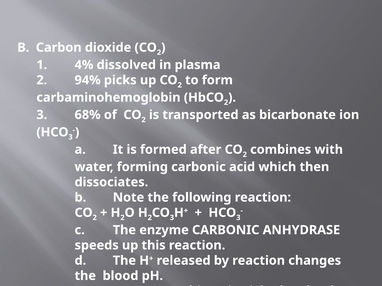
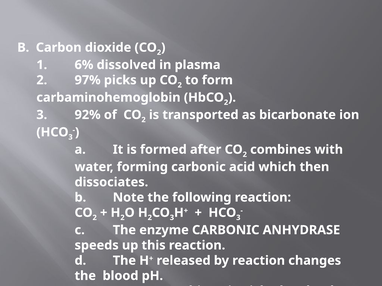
4%: 4% -> 6% (84, 65)
94%: 94% -> 97% (88, 80)
68%: 68% -> 92% (88, 115)
